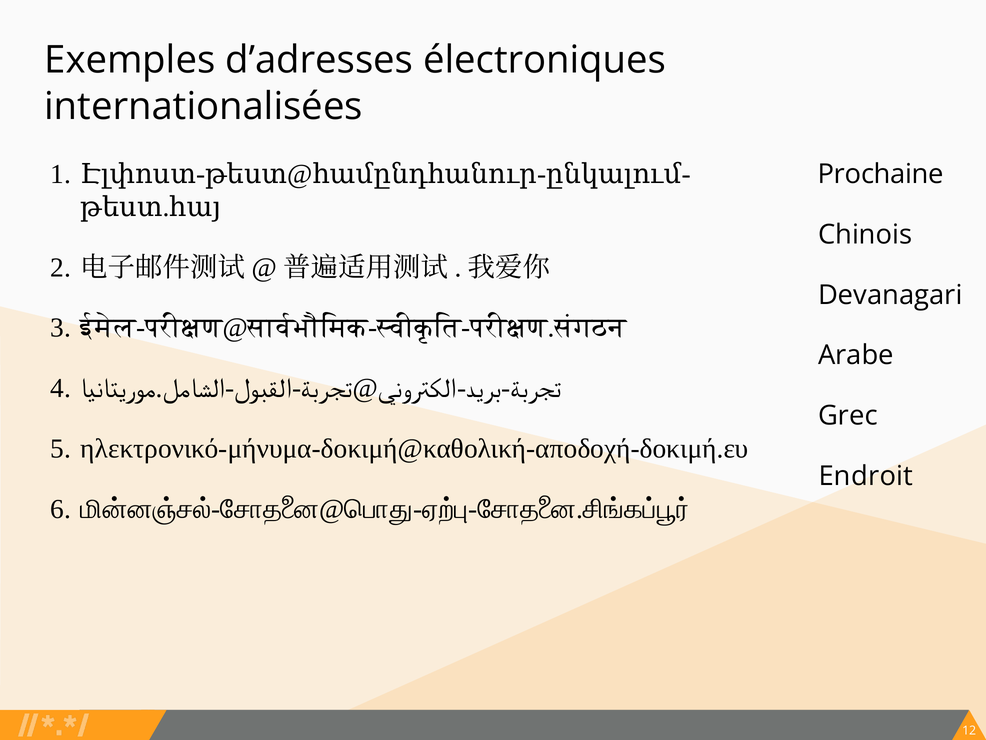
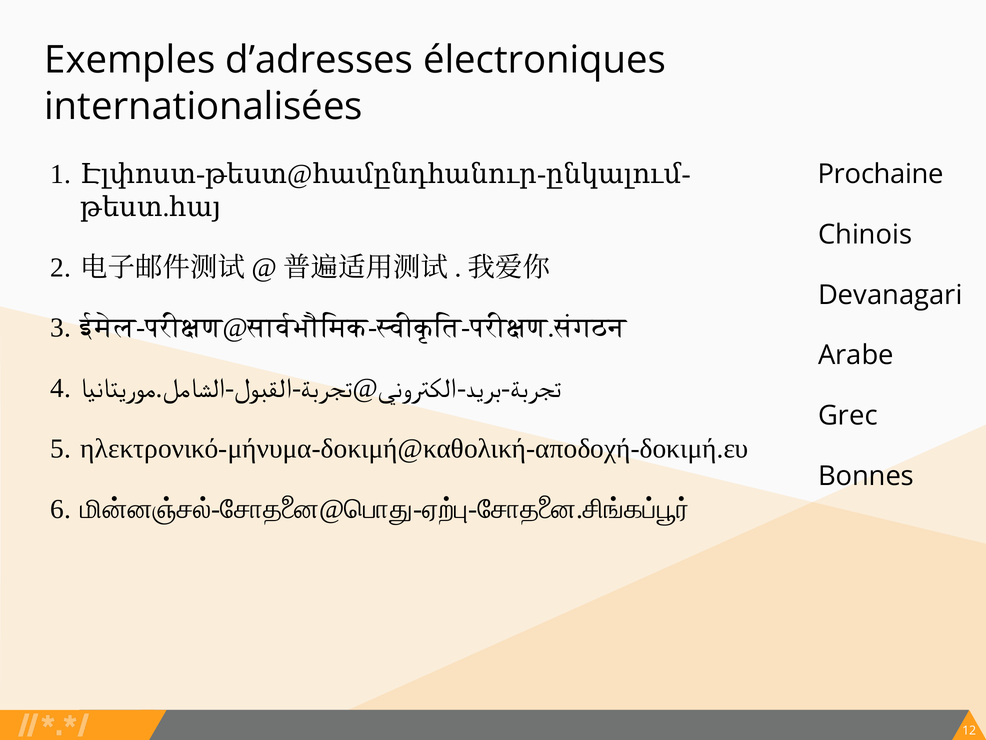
Endroit: Endroit -> Bonnes (866, 476)
